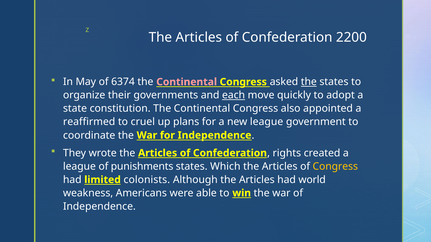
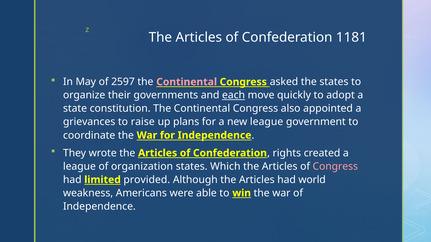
2200: 2200 -> 1181 (351, 37)
6374: 6374 -> 2597 (123, 82)
the underline: present -> none (309, 82)
reaffirmed: reaffirmed -> grievances (89, 122)
cruel: cruel -> raise (143, 122)
punishments: punishments -> organization (142, 167)
Congress colour: yellow -> pink (335, 167)
colonists: colonists -> provided (147, 180)
